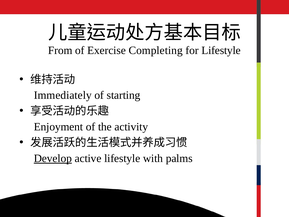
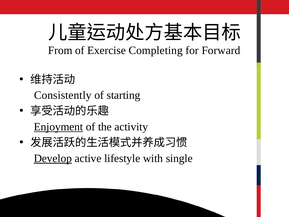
for Lifestyle: Lifestyle -> Forward (221, 50)
Immediately: Immediately -> Consistently (63, 95)
Enjoyment underline: none -> present (58, 127)
palms: palms -> single (179, 158)
